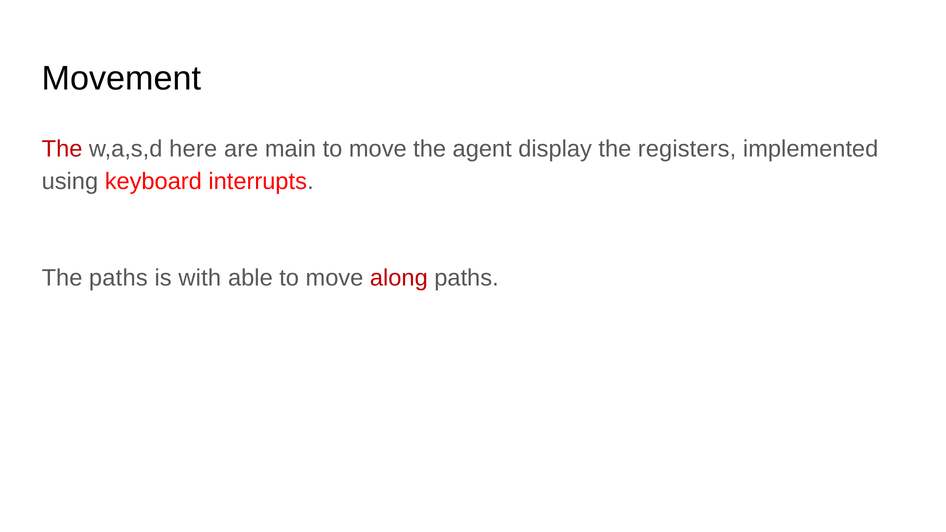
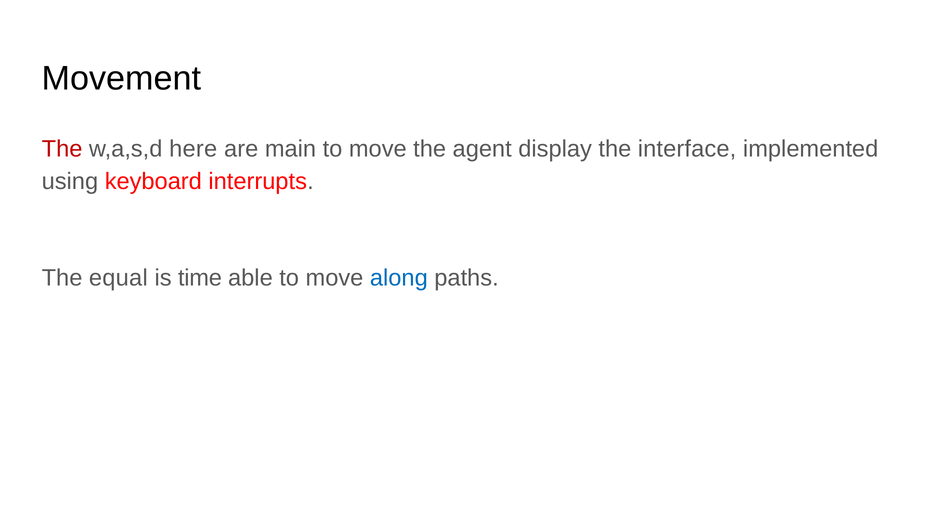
registers: registers -> interface (687, 149)
The paths: paths -> equal (118, 278)
with: with -> time (200, 278)
along colour: red -> blue (399, 278)
